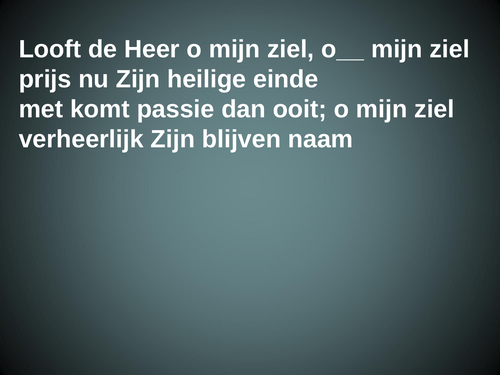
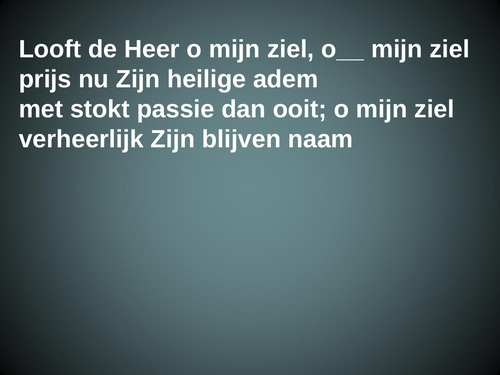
einde: einde -> adem (286, 79)
komt: komt -> stokt (100, 109)
